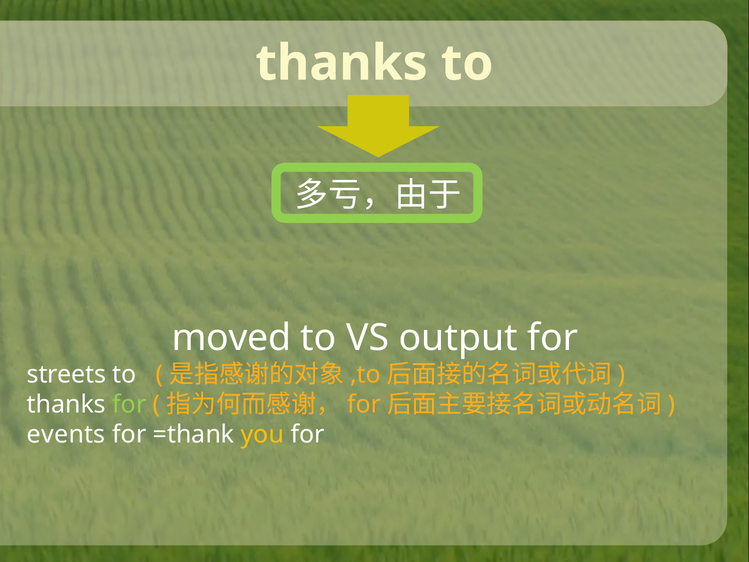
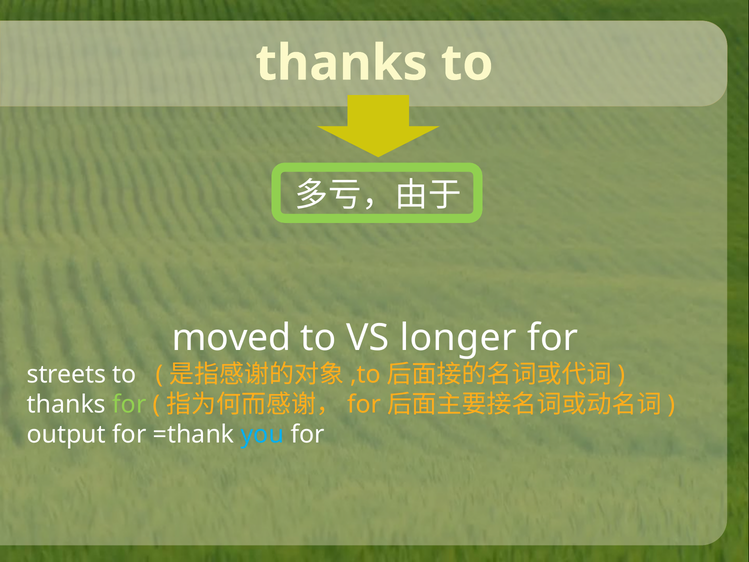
output: output -> longer (458, 338)
events: events -> output (66, 434)
you colour: yellow -> light blue (262, 434)
